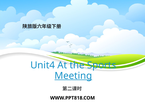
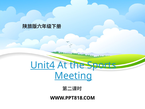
Unit4 underline: none -> present (43, 65)
